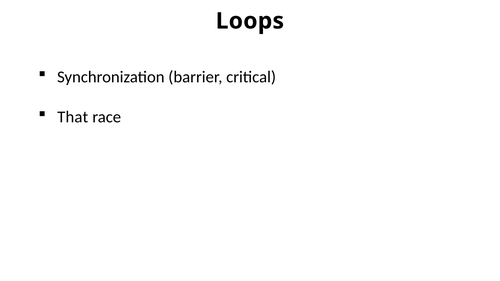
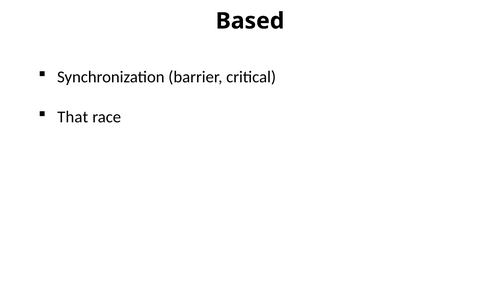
Loops: Loops -> Based (250, 21)
